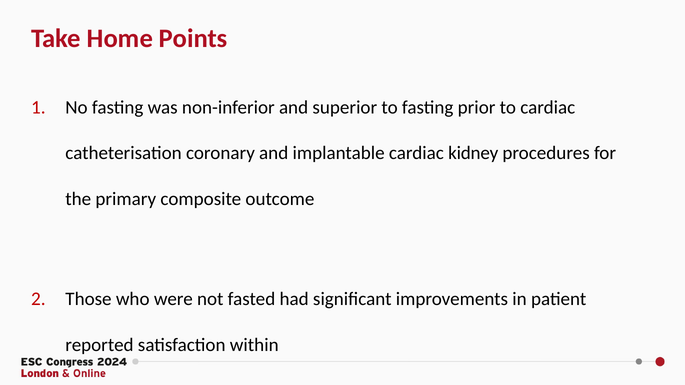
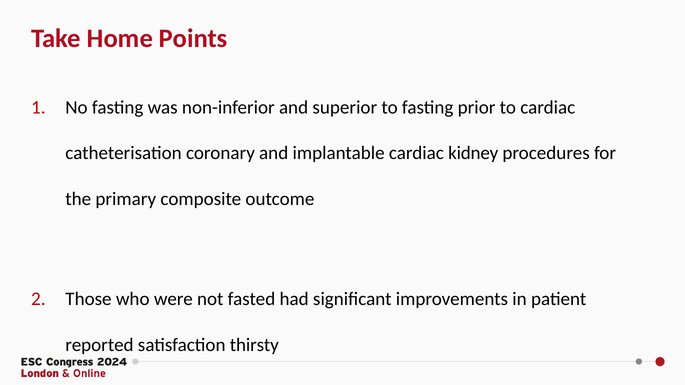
within: within -> thirsty (254, 345)
